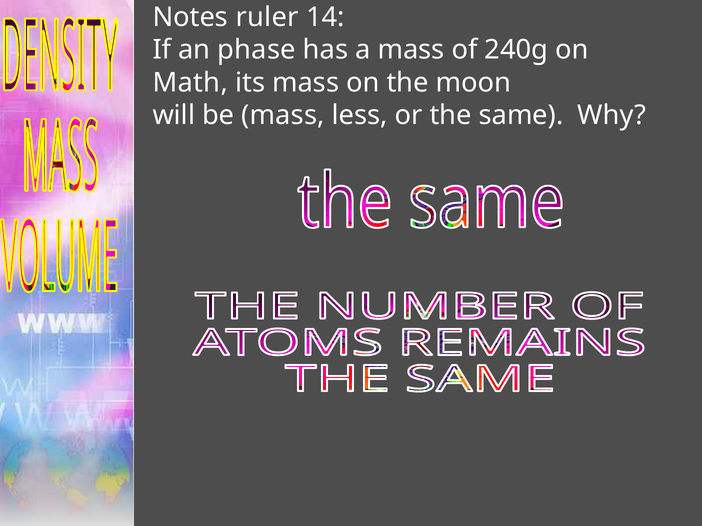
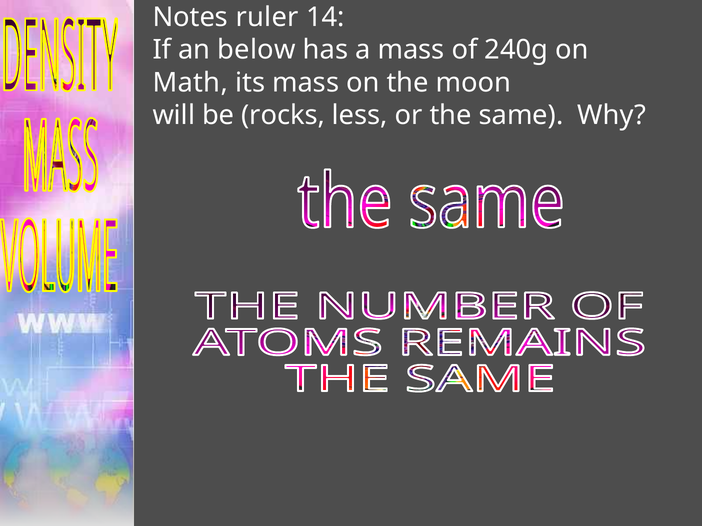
phase: phase -> below (257, 50)
be mass: mass -> rocks (283, 116)
